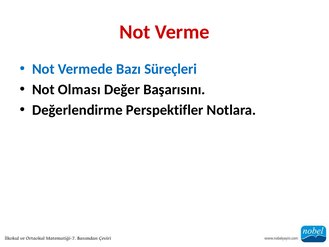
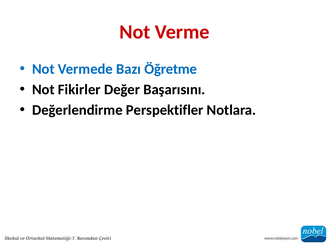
Süreçleri: Süreçleri -> Öğretme (171, 69)
Olması: Olması -> Fikirler (79, 89)
